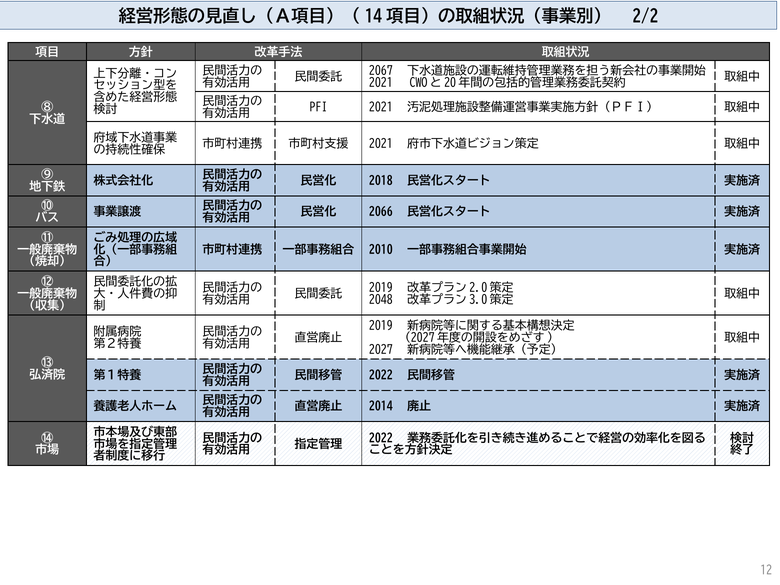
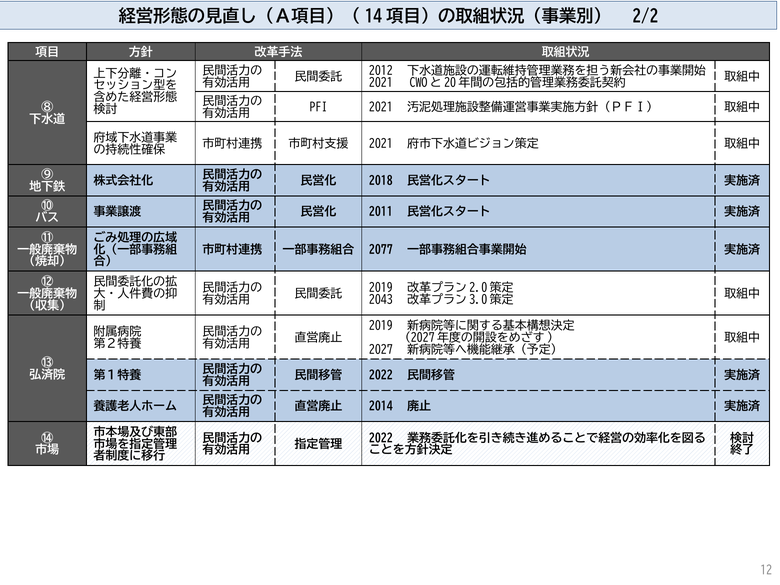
2067: 2067 -> 2012 (381, 71)
2066: 2066 -> 2011 (381, 212)
2010: 2010 -> 2077 (381, 250)
2048: 2048 -> 2043 (381, 300)
